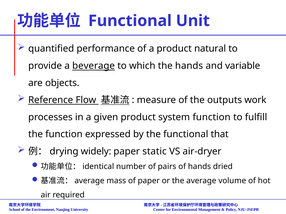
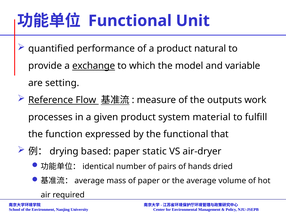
beverage: beverage -> exchange (94, 66)
the hands: hands -> model (189, 66)
objects: objects -> setting (62, 83)
system function: function -> material (212, 117)
widely: widely -> based (96, 152)
